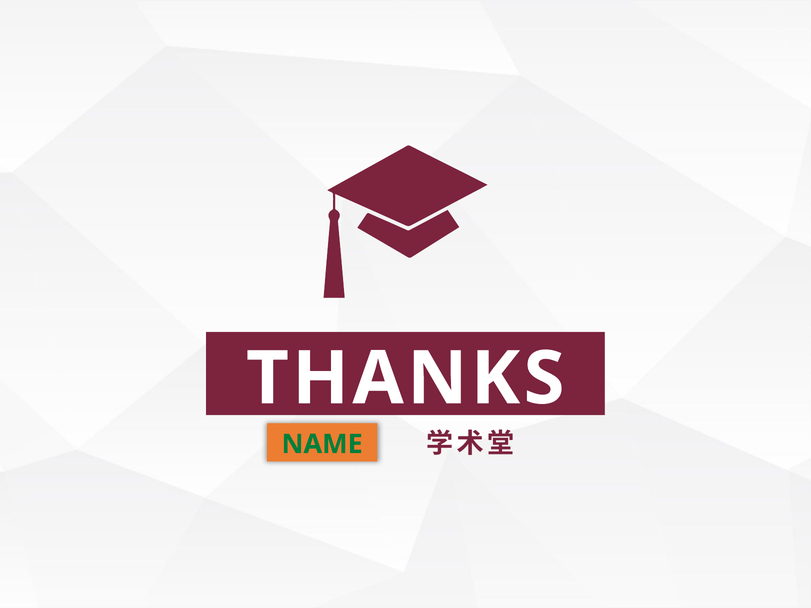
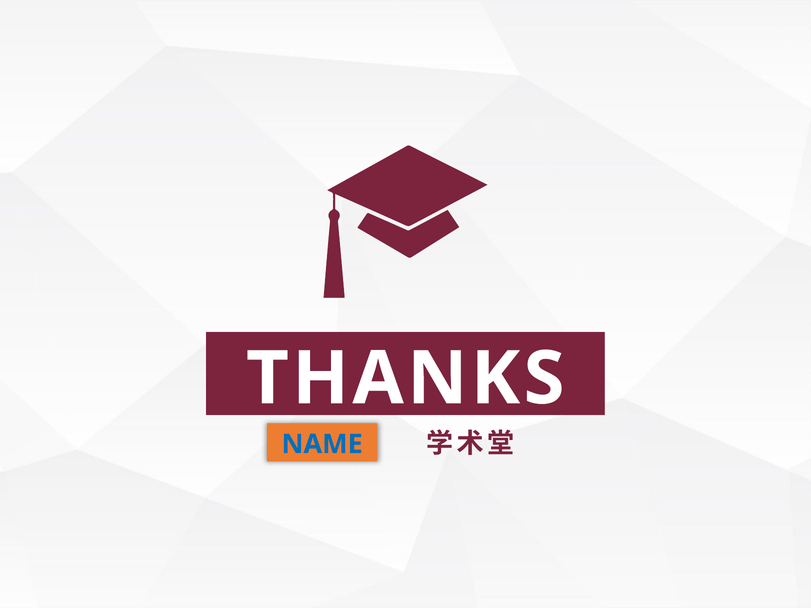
NAME colour: green -> blue (322, 444)
